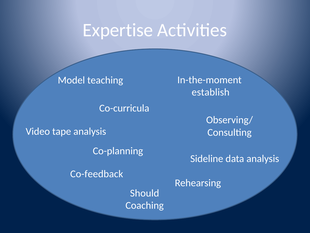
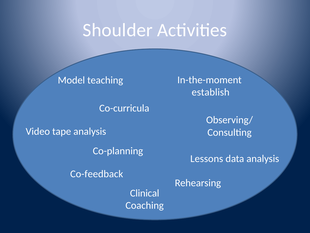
Expertise: Expertise -> Shoulder (118, 30)
Sideline: Sideline -> Lessons (207, 158)
Should: Should -> Clinical (145, 193)
